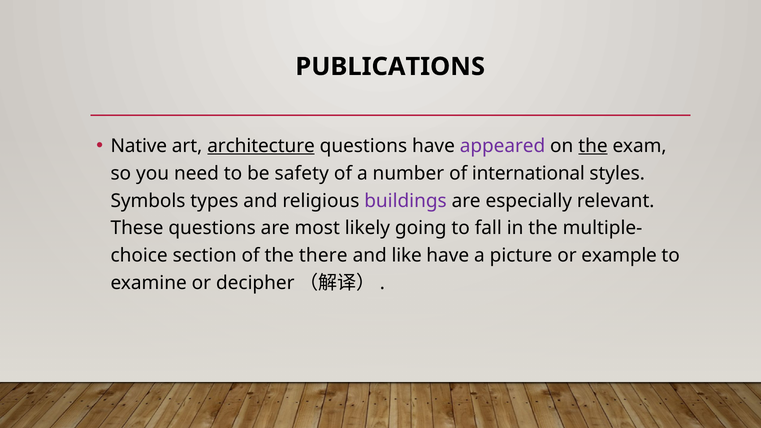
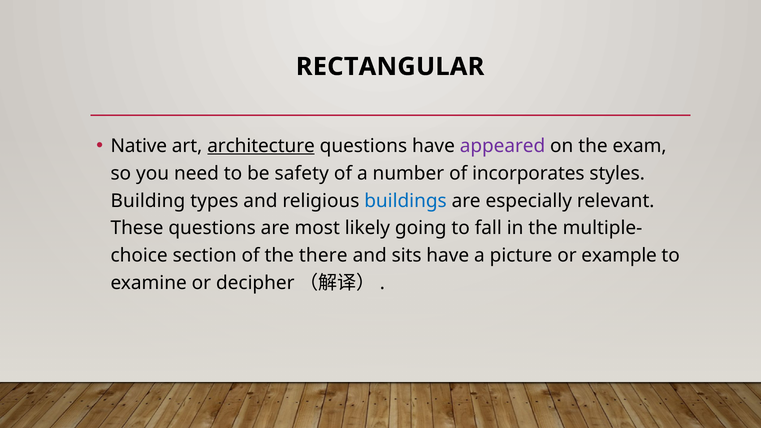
PUBLICATIONS: PUBLICATIONS -> RECTANGULAR (390, 67)
the underline: present -> none (593, 146)
international: international -> incorporates (528, 173)
Symbols: Symbols -> Building (148, 201)
buildings colour: purple -> blue (405, 201)
like: like -> sits (407, 256)
